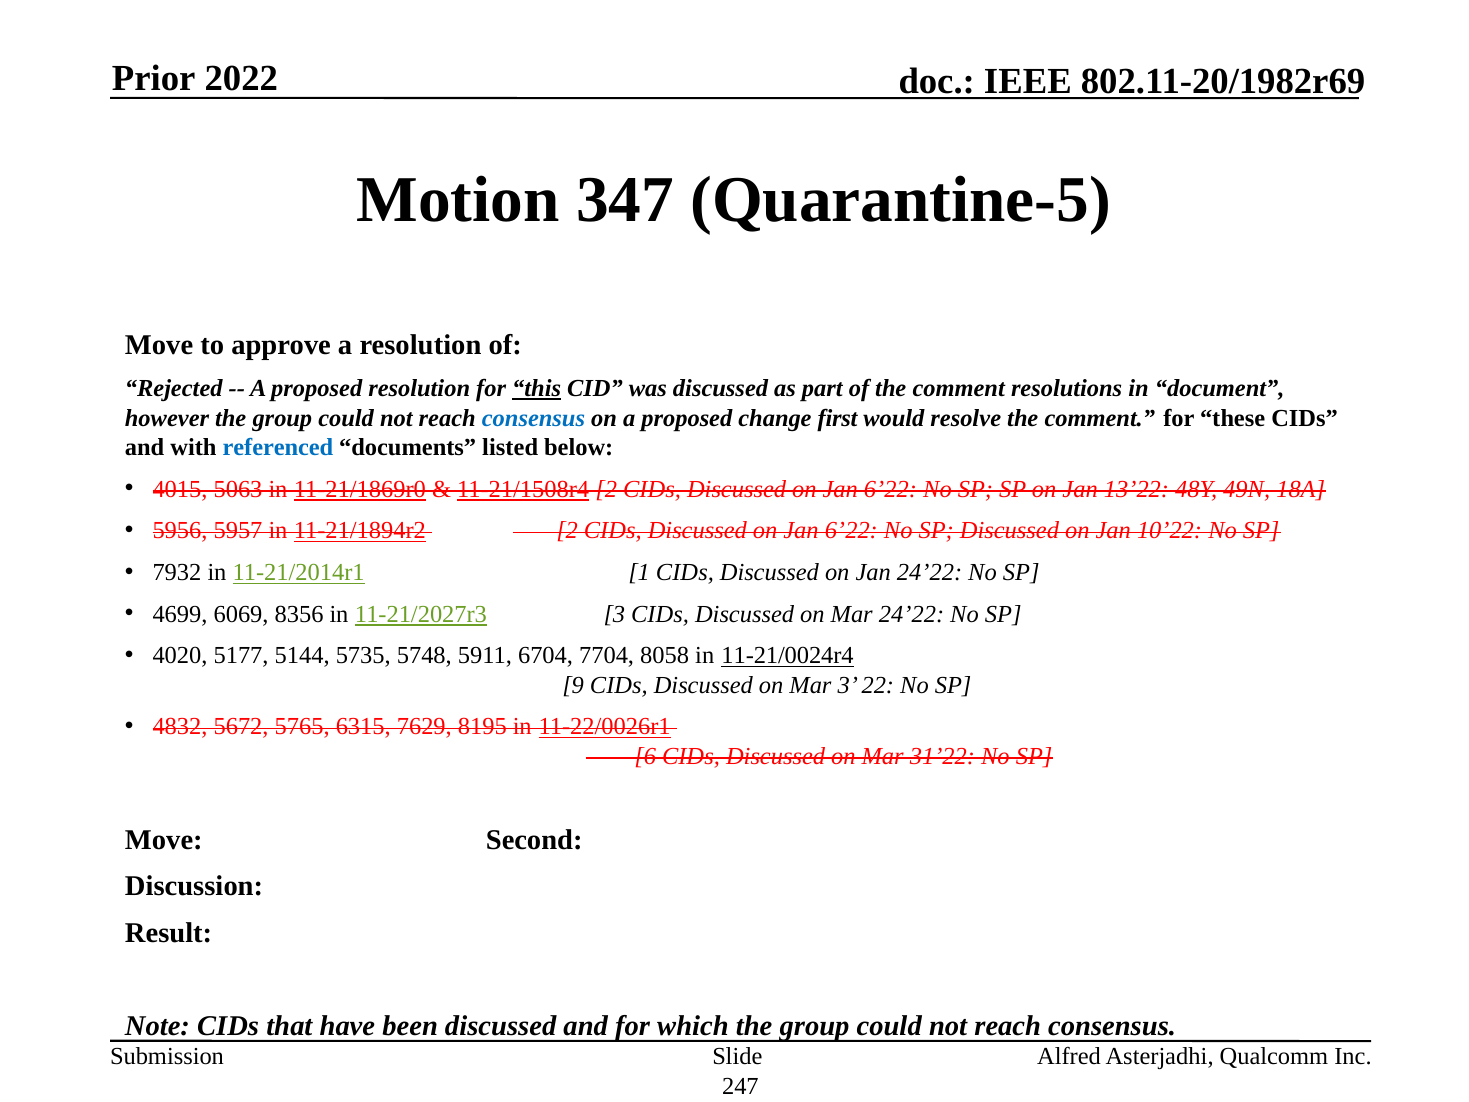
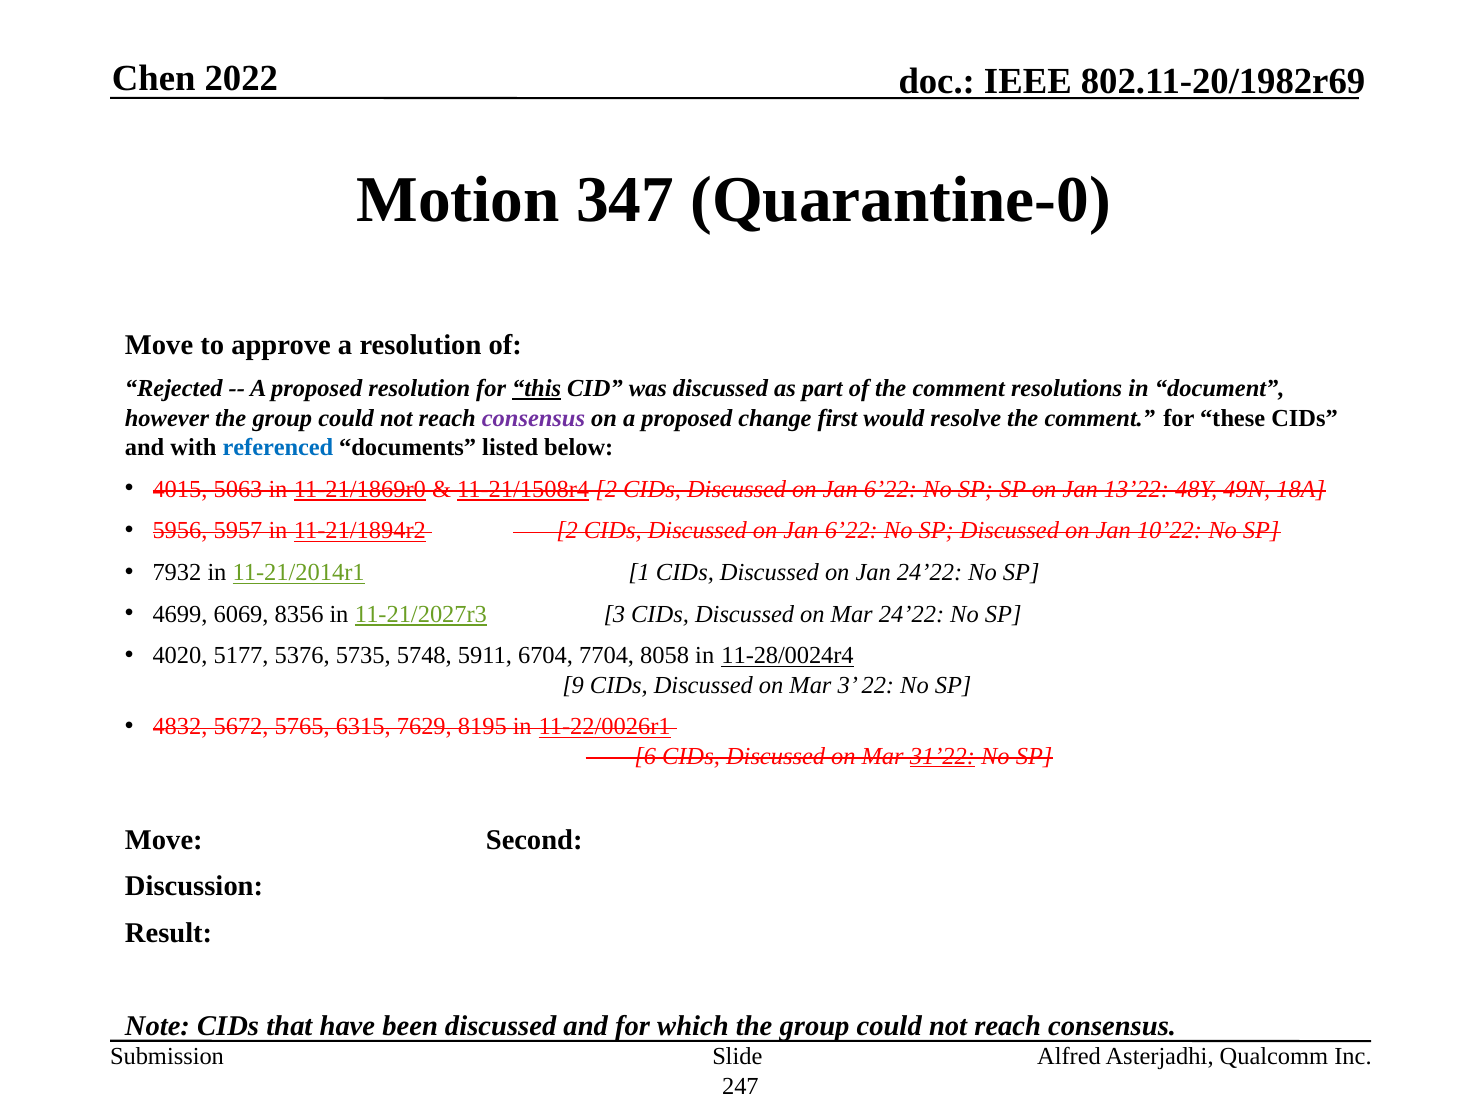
Prior: Prior -> Chen (154, 78)
Quarantine-5: Quarantine-5 -> Quarantine-0 (901, 200)
consensus colour: blue -> purple (533, 418)
5144: 5144 -> 5376 (302, 656)
11-21/0024r4: 11-21/0024r4 -> 11-28/0024r4 (788, 656)
31’22 underline: none -> present (942, 756)
